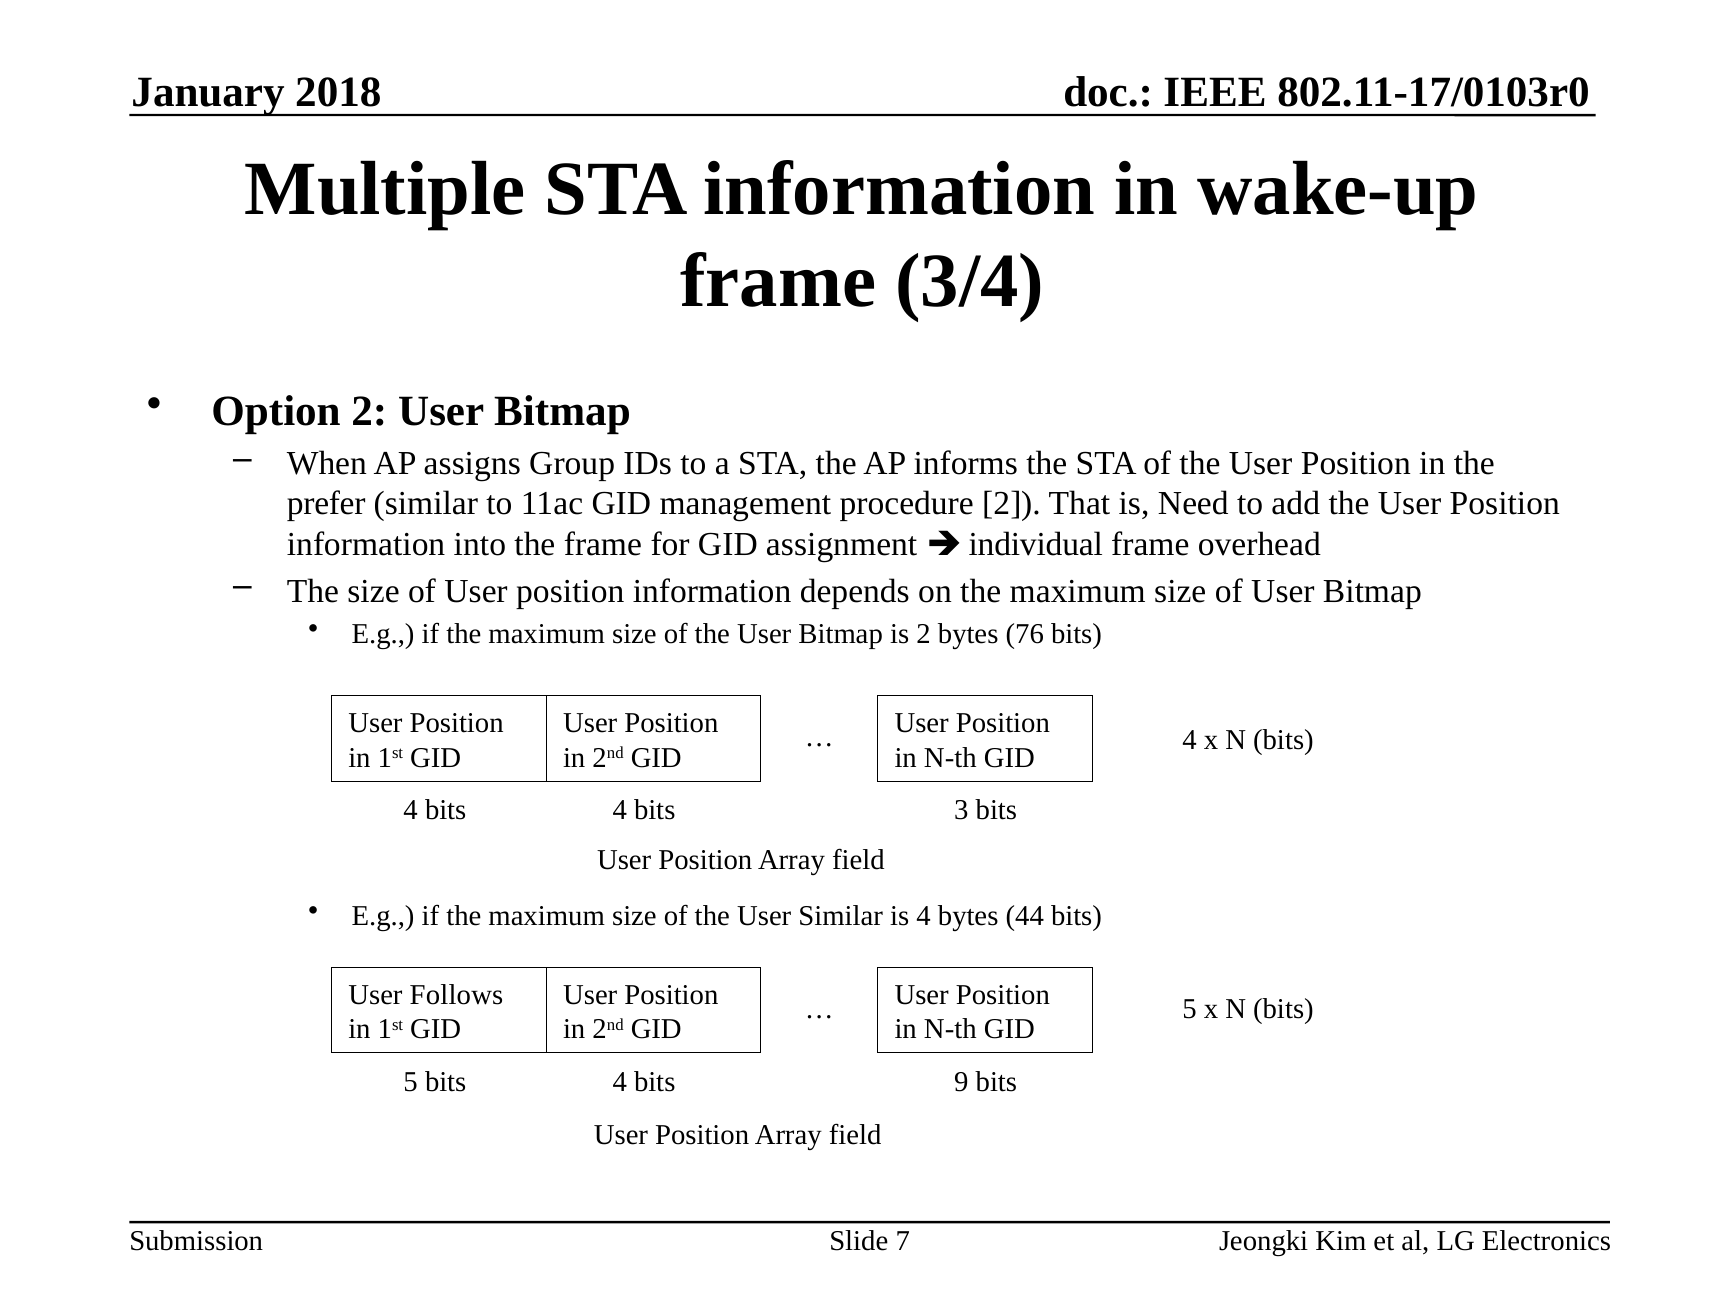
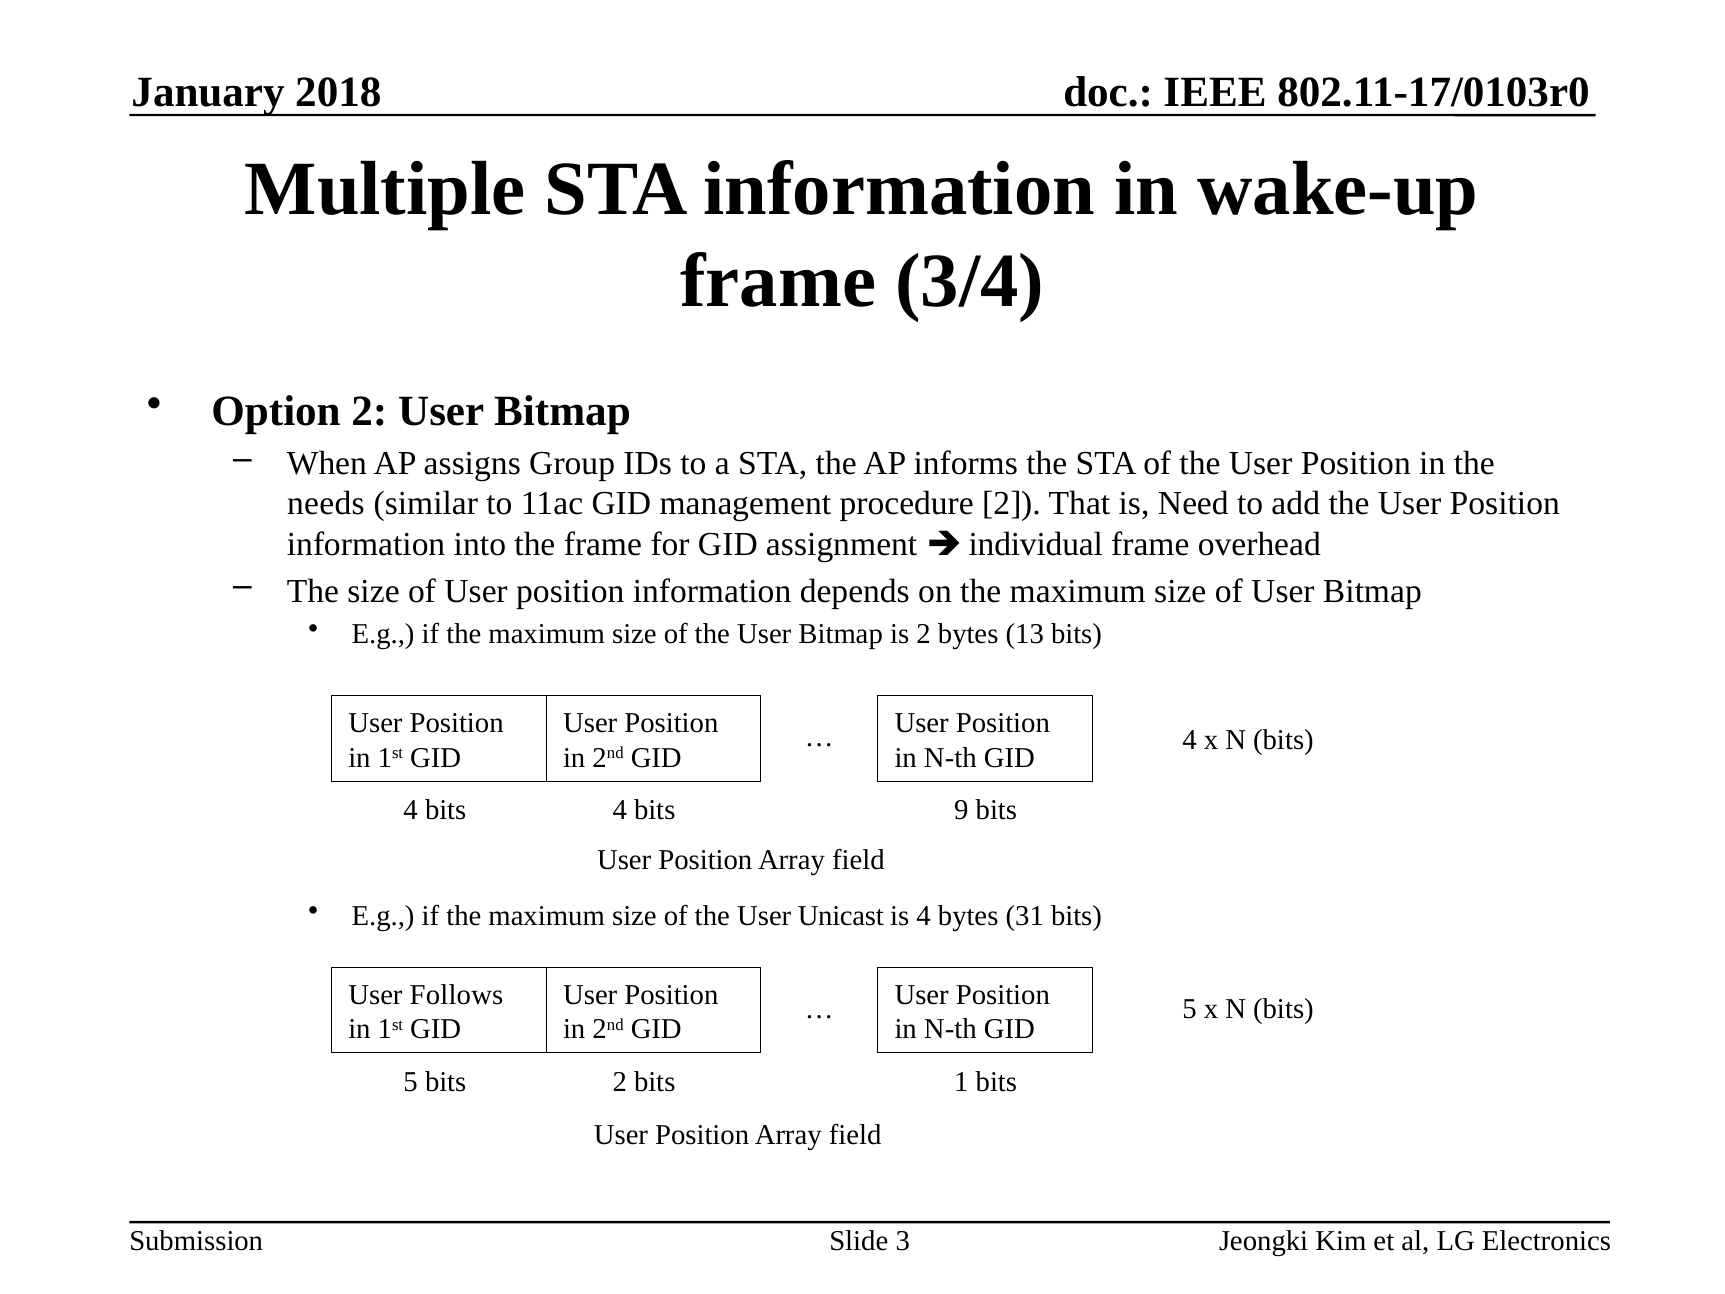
prefer: prefer -> needs (326, 504)
76: 76 -> 13 (1025, 634)
3: 3 -> 9 (961, 810)
User Similar: Similar -> Unicast (841, 916)
44: 44 -> 31 (1025, 916)
5 bits 4: 4 -> 2 (620, 1082)
9: 9 -> 1 (961, 1082)
7: 7 -> 3 (903, 1241)
